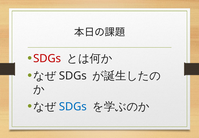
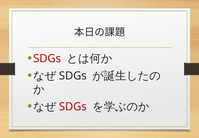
SDGs colour: blue -> red (73, 106)
